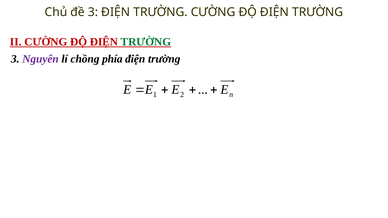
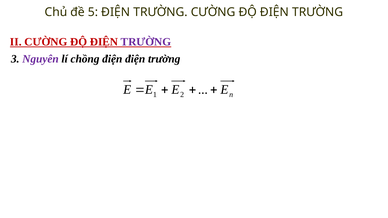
đề 3: 3 -> 5 (93, 12)
TRƯỜNG colour: green -> purple (146, 42)
chồng phía: phía -> điện (112, 59)
